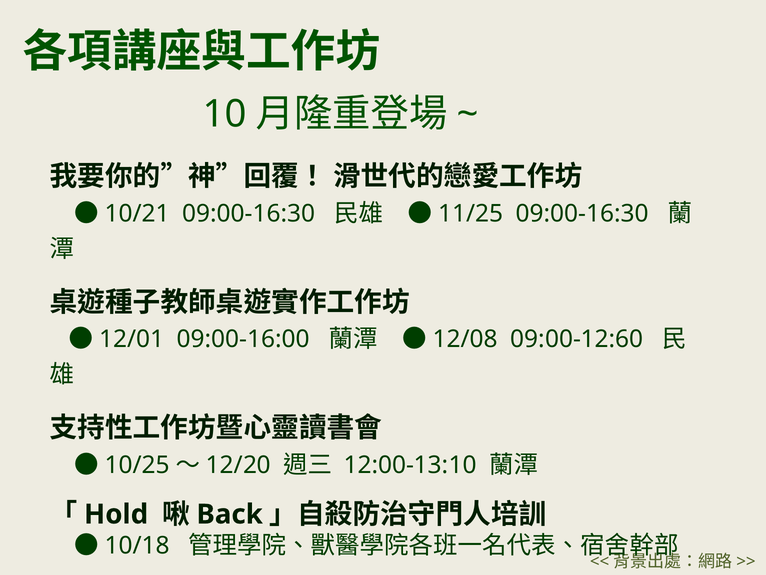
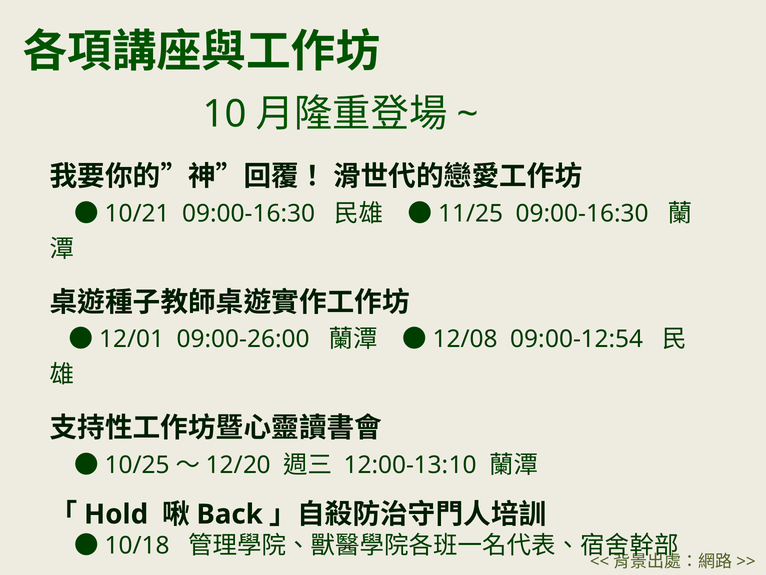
09:00-16:00: 09:00-16:00 -> 09:00-26:00 (243, 339)
09:00-12:60: 09:00-12:60 -> 09:00-12:54 (577, 339)
